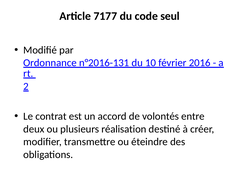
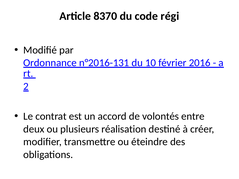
7177: 7177 -> 8370 (105, 16)
seul: seul -> régi (170, 16)
